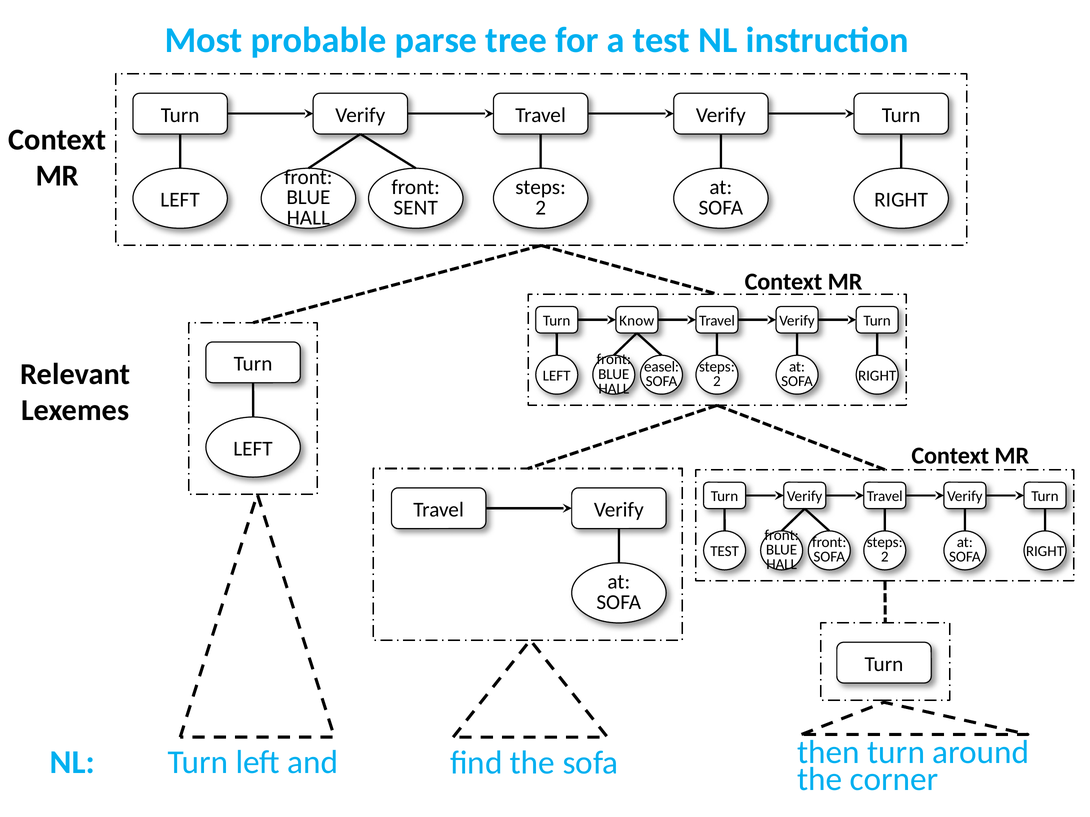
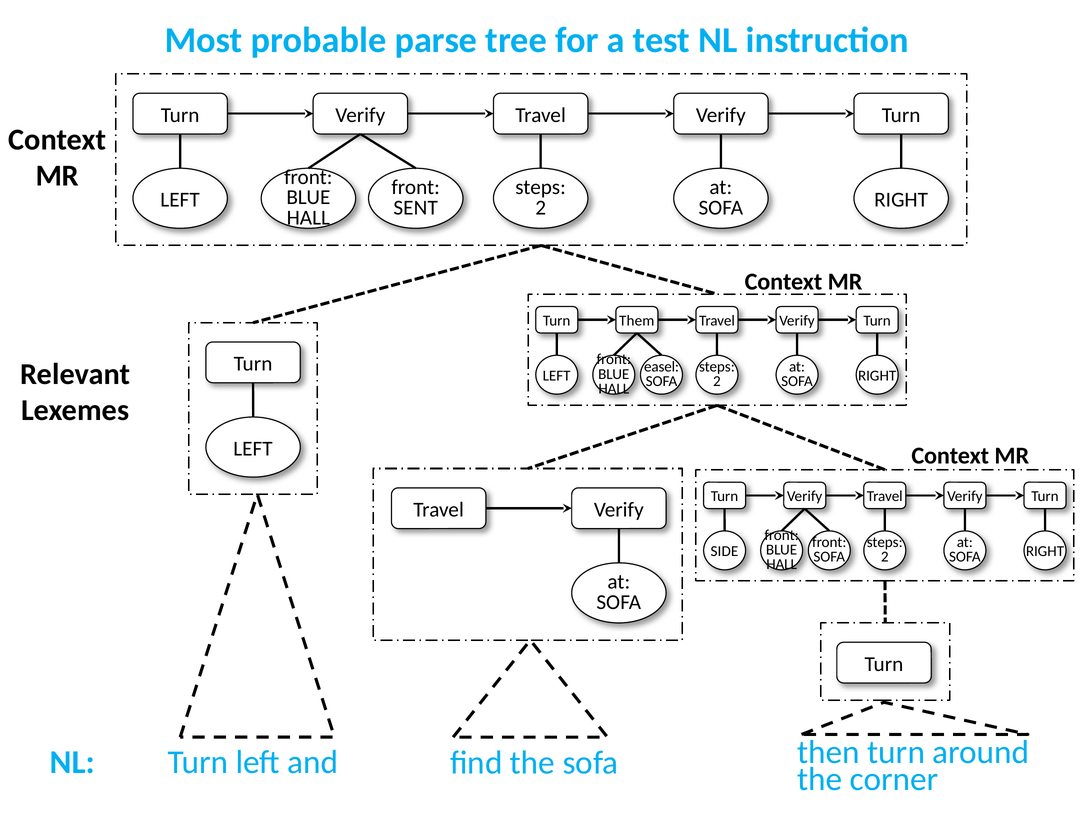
Know: Know -> Them (637, 321)
TEST: TEST -> SIDE (724, 552)
